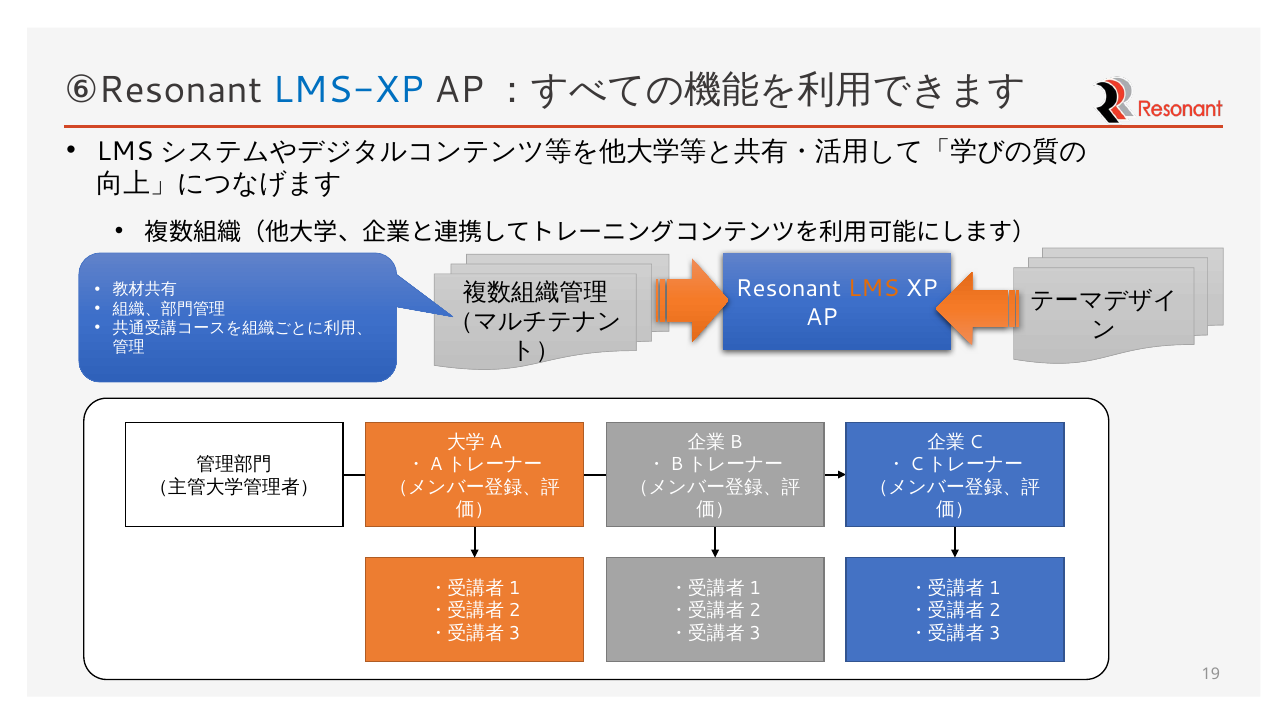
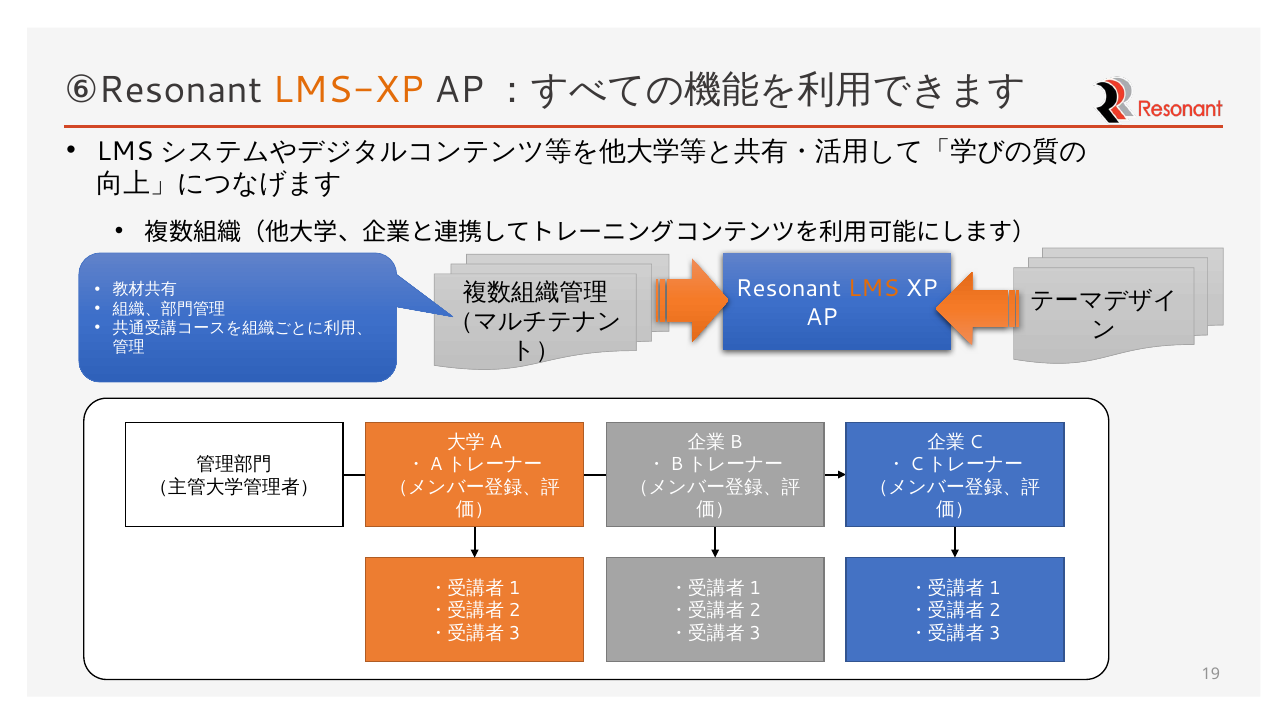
LMS-XP colour: blue -> orange (348, 90)
